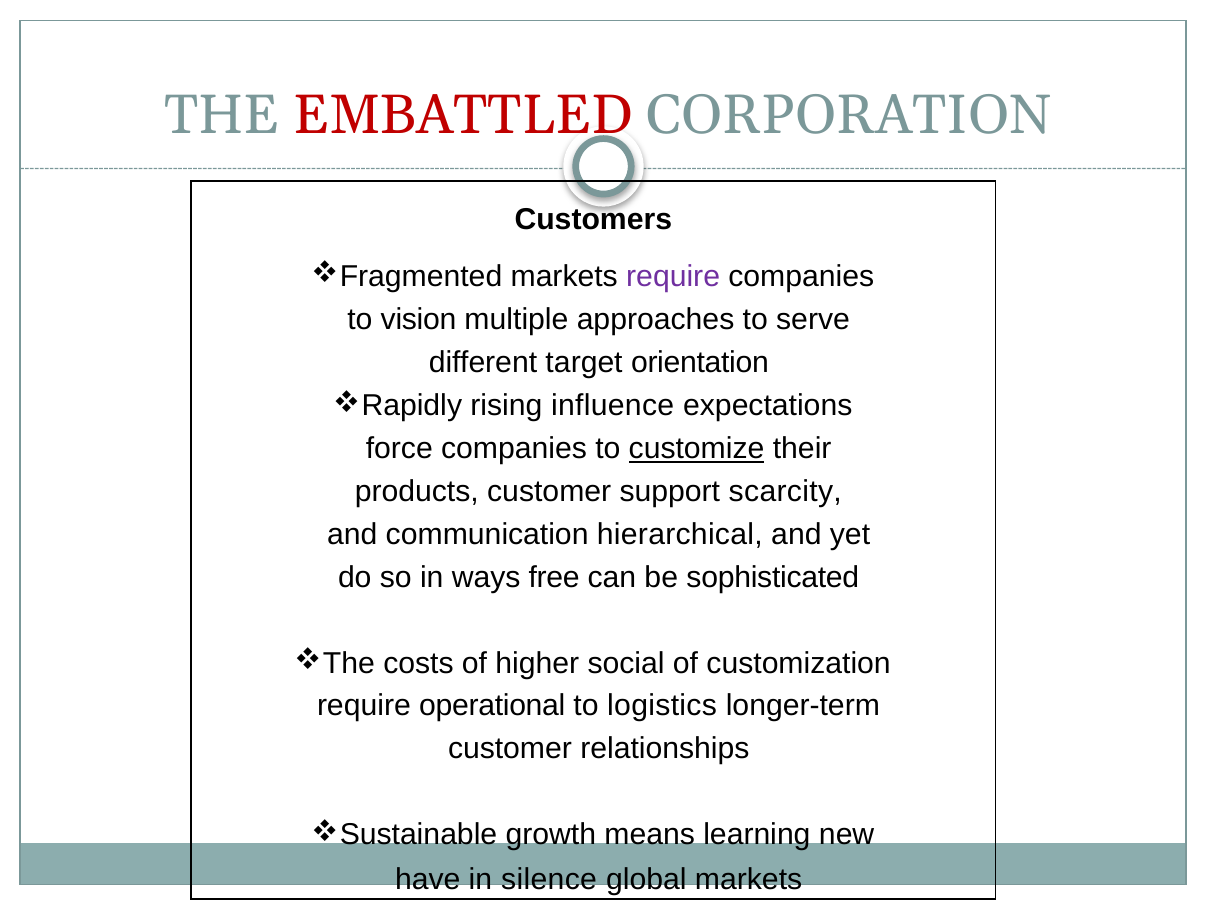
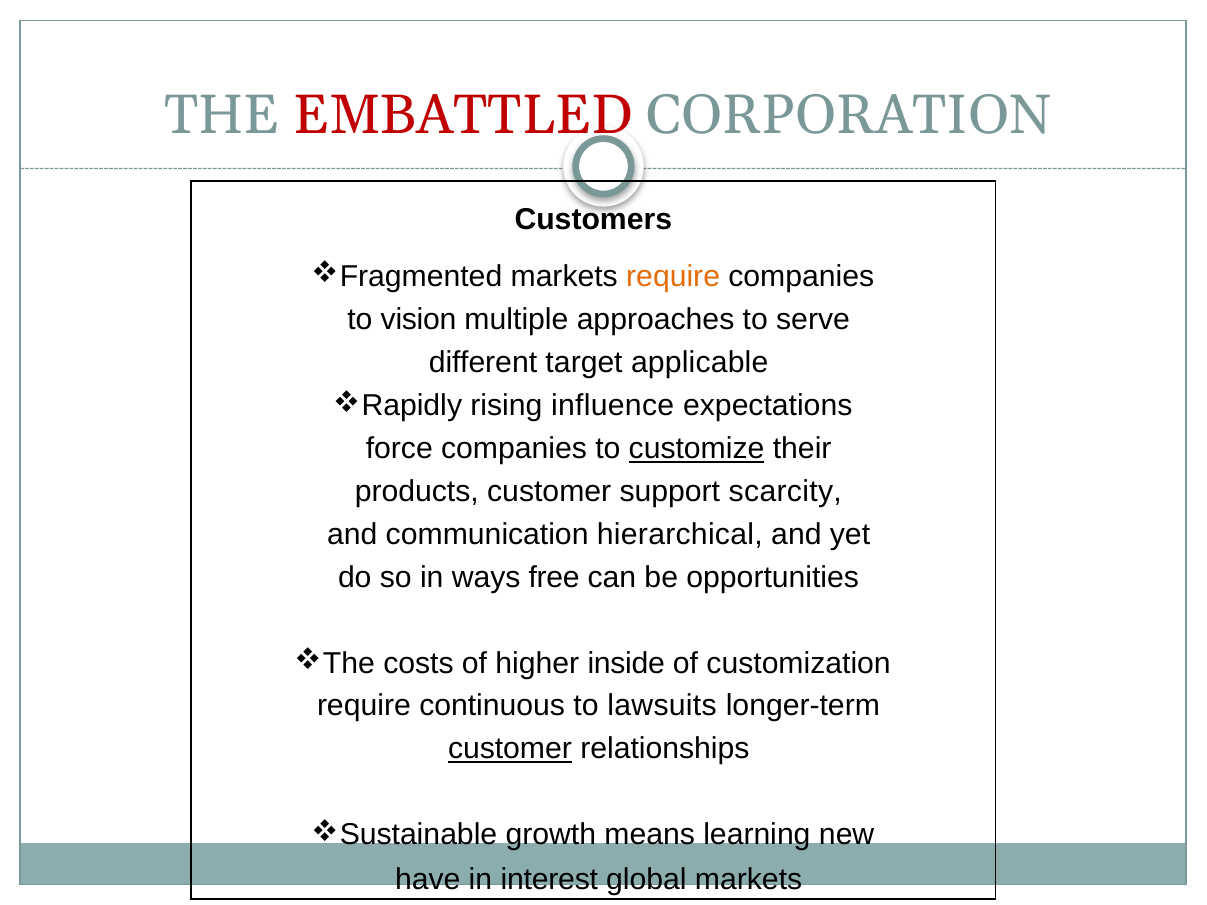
require colour: purple -> orange (673, 276)
orientation: orientation -> applicable (700, 363)
sophisticated: sophisticated -> opportunities (773, 577)
social: social -> inside (626, 663)
operational: operational -> continuous (492, 706)
logistics: logistics -> lawsuits (662, 706)
customer underline: none -> present (510, 749)
silence: silence -> interest (549, 879)
